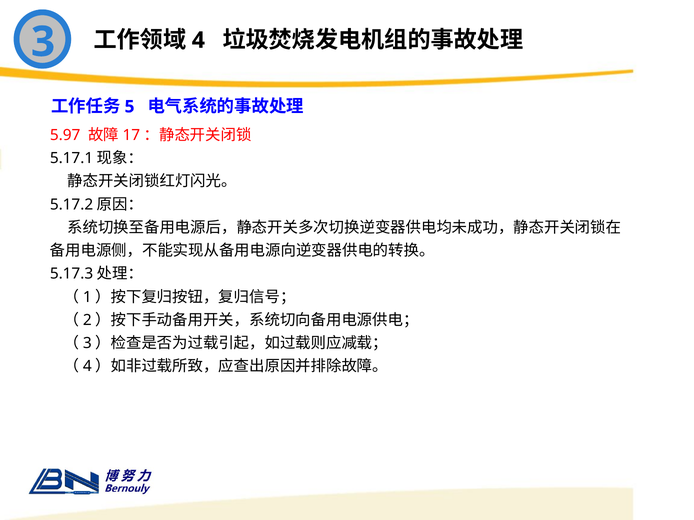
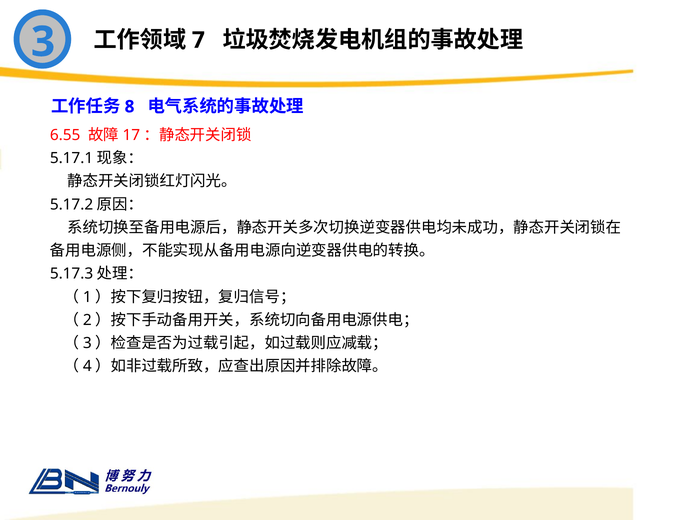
4: 4 -> 7 (198, 40)
5: 5 -> 8 (130, 107)
5.97: 5.97 -> 6.55 (65, 135)
